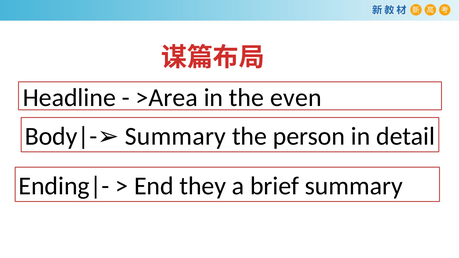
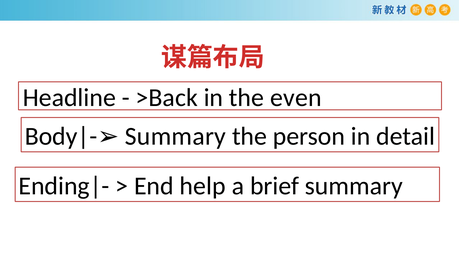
>Area: >Area -> >Back (167, 98)
they: they -> help (203, 186)
